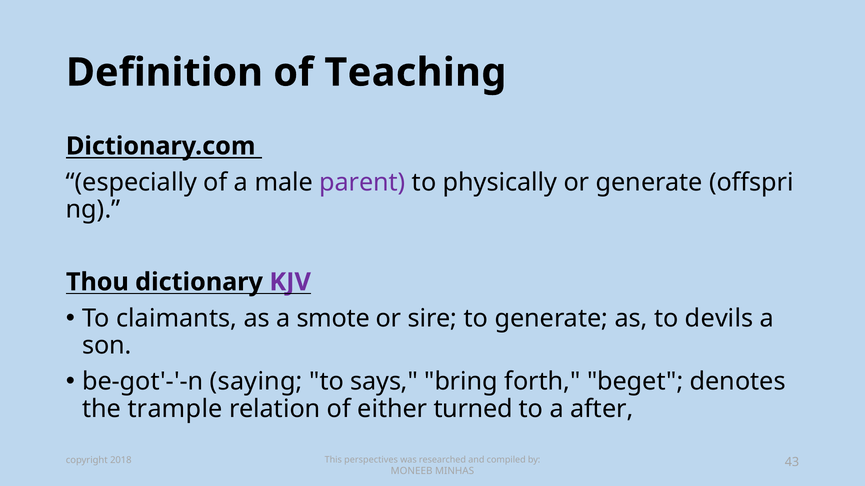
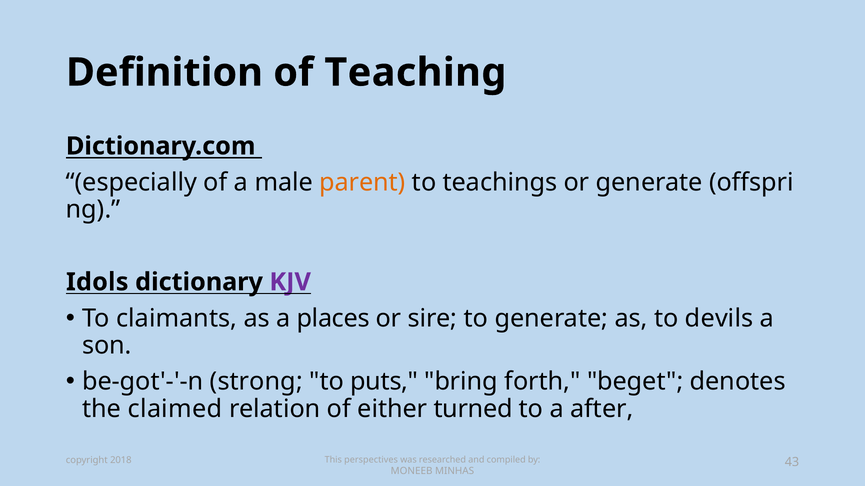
parent colour: purple -> orange (363, 183)
physically: physically -> teachings (500, 183)
Thou: Thou -> Idols (97, 282)
smote: smote -> places (333, 319)
saying: saying -> strong (256, 382)
says: says -> puts (384, 382)
trample: trample -> claimed (175, 409)
